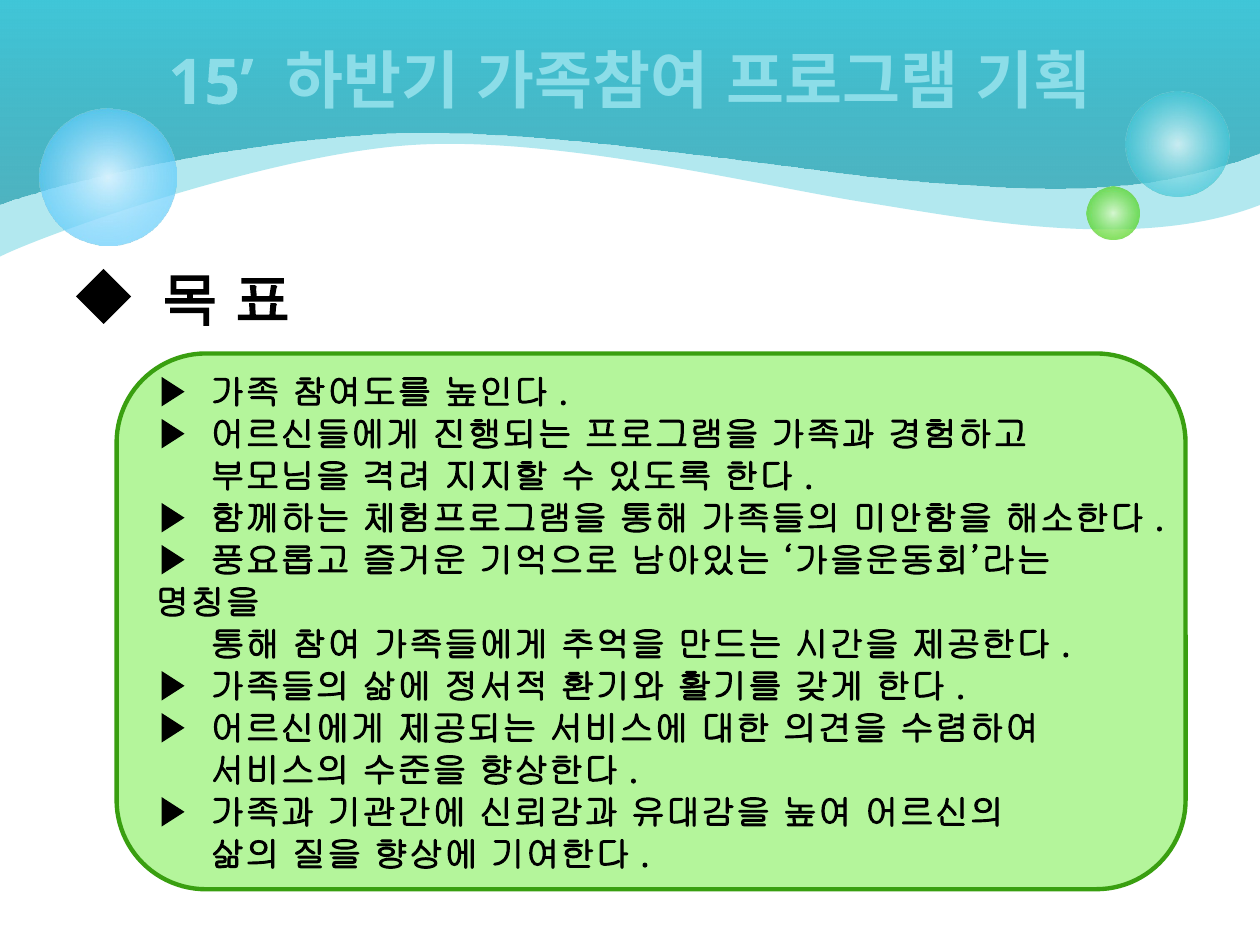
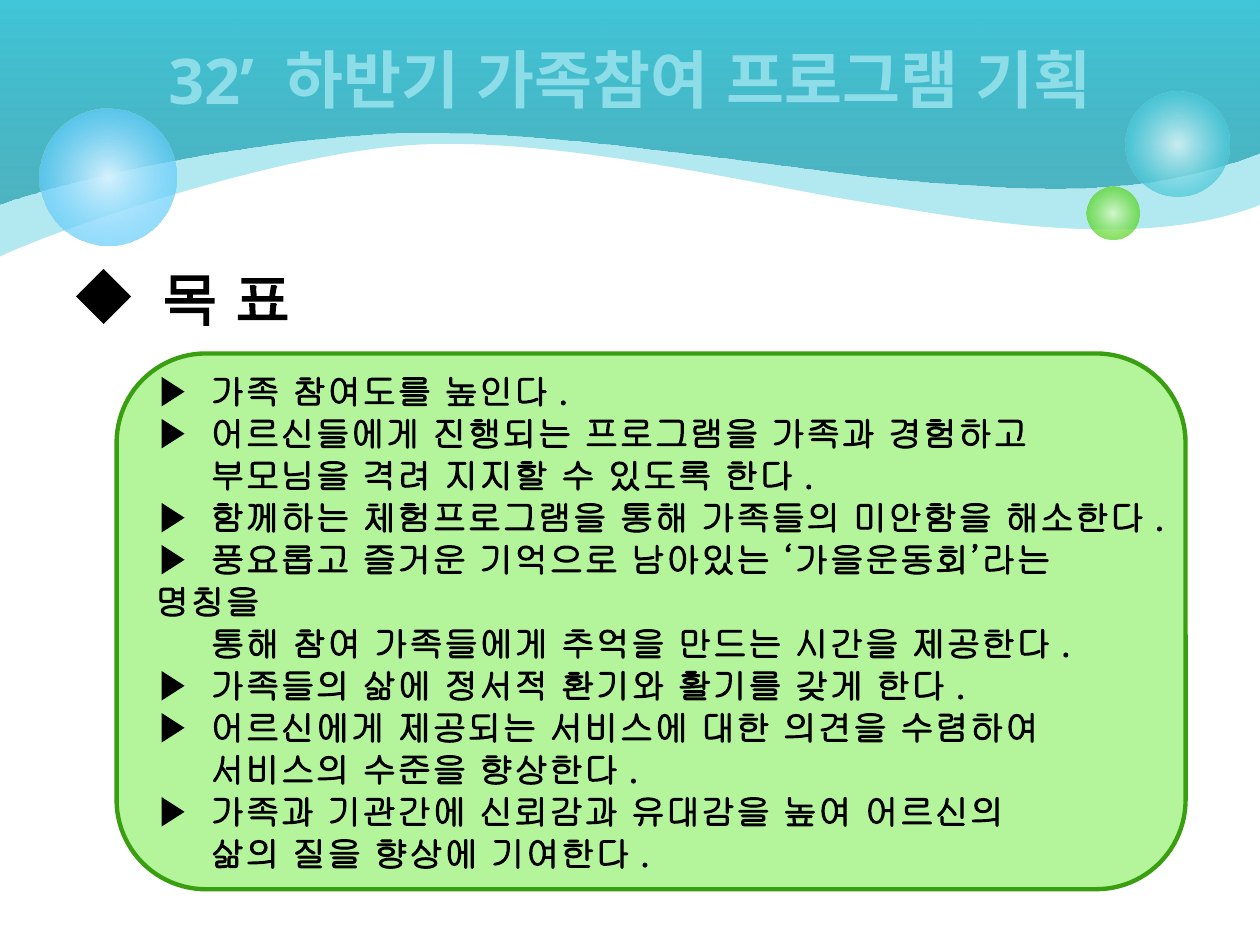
15: 15 -> 32 (211, 83)
